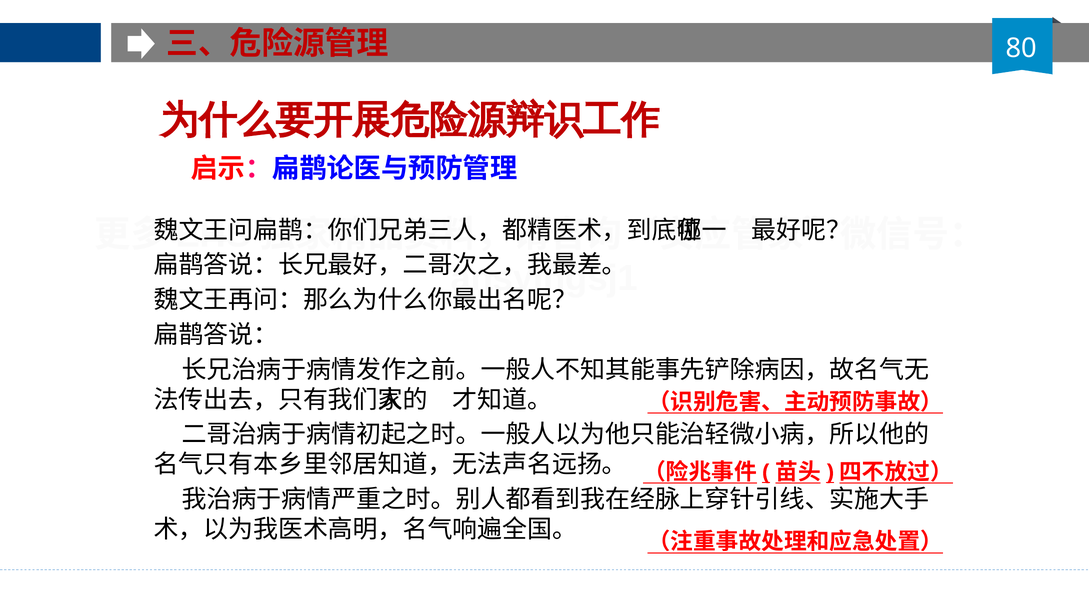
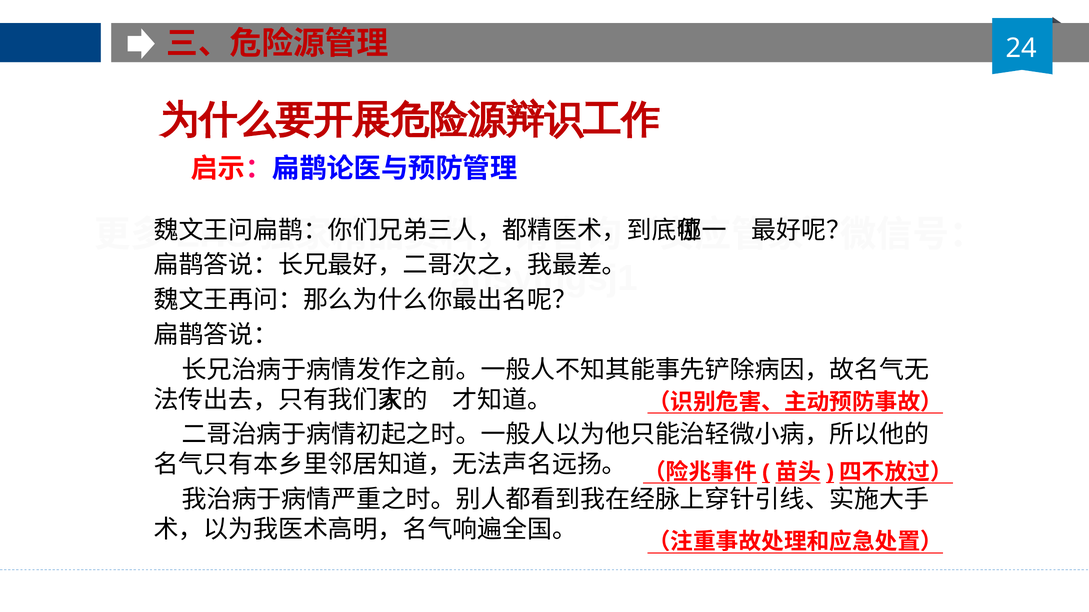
80: 80 -> 24 (1021, 48)
